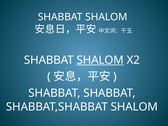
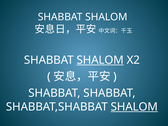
SHALOM underline: none -> present (134, 107)
